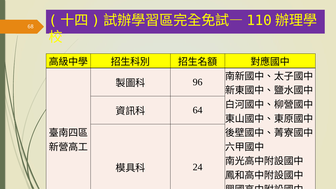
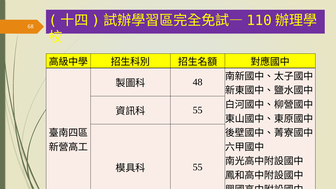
96: 96 -> 48 (198, 82)
64: 64 -> 55 (198, 110)
24: 24 -> 55 (198, 167)
